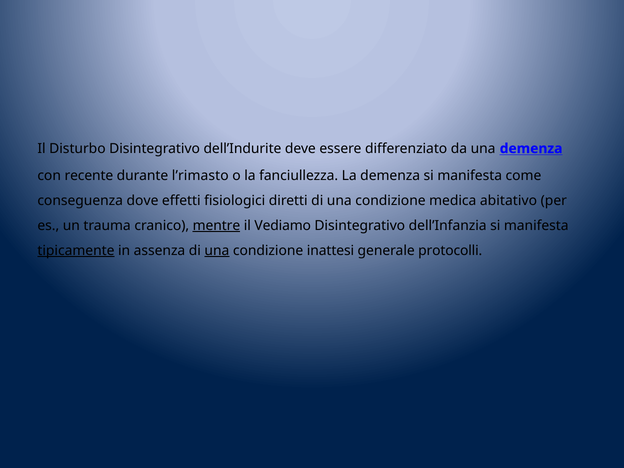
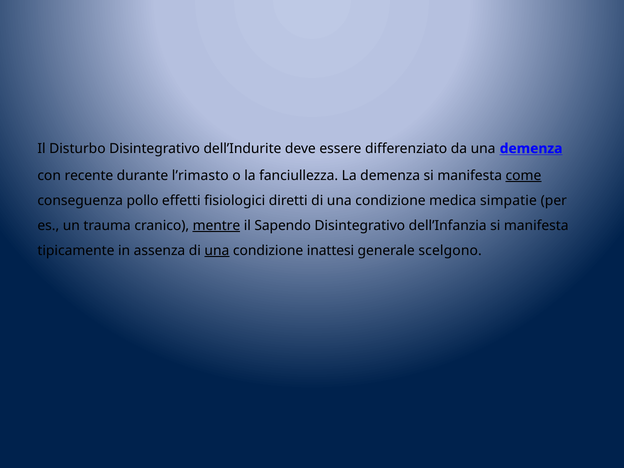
come underline: none -> present (523, 176)
dove: dove -> pollo (143, 201)
abitativo: abitativo -> simpatie (508, 201)
Vediamo: Vediamo -> Sapendo (283, 226)
tipicamente underline: present -> none (76, 250)
protocolli: protocolli -> scelgono (450, 250)
